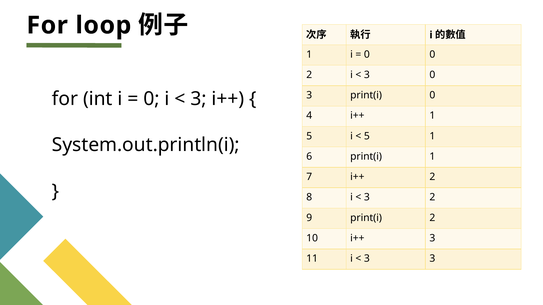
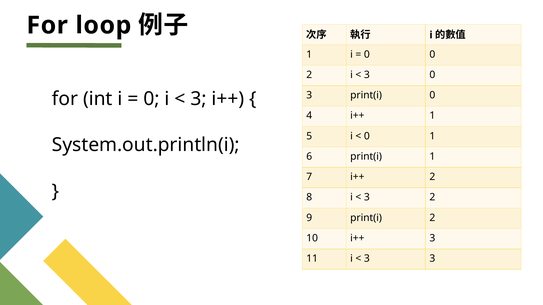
5: 5 -> 0 (367, 136)
